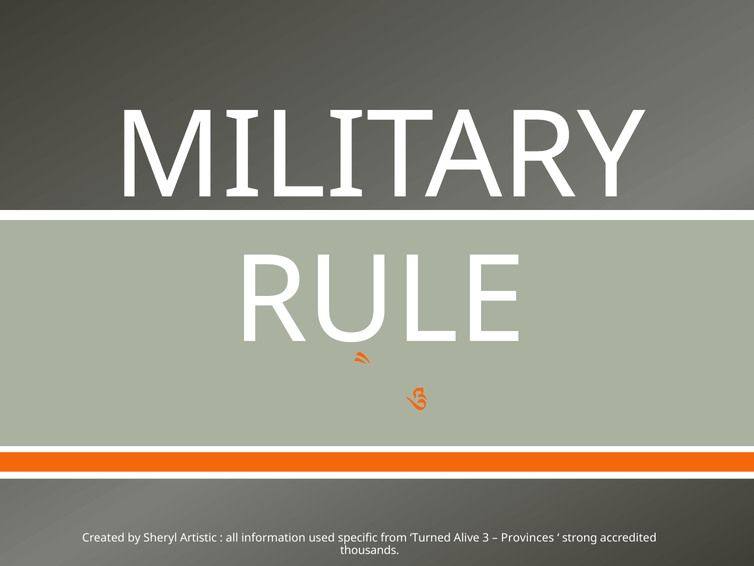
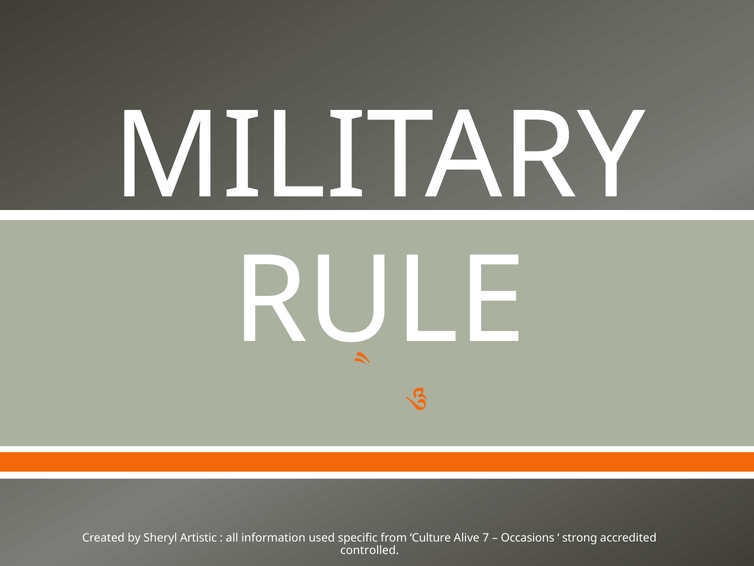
Turned: Turned -> Culture (430, 538)
3: 3 -> 7 (486, 538)
Provinces: Provinces -> Occasions (528, 538)
thousands: thousands -> controlled (370, 550)
